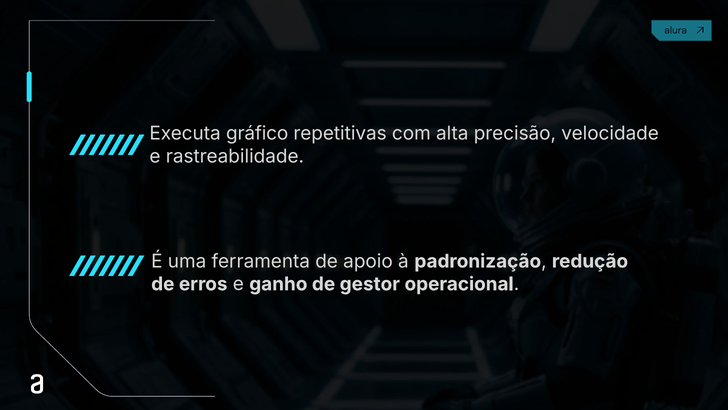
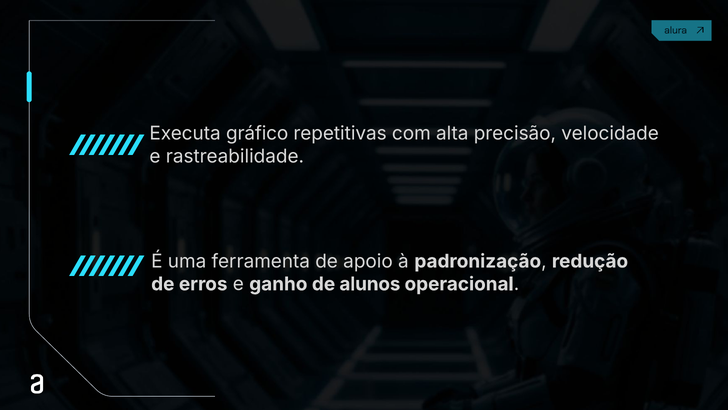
gestor: gestor -> alunos (370, 284)
